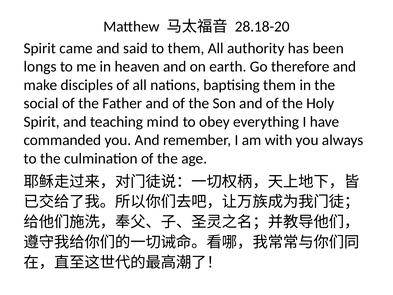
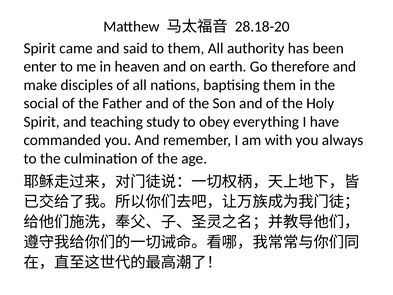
longs: longs -> enter (40, 67)
mind: mind -> study (163, 122)
